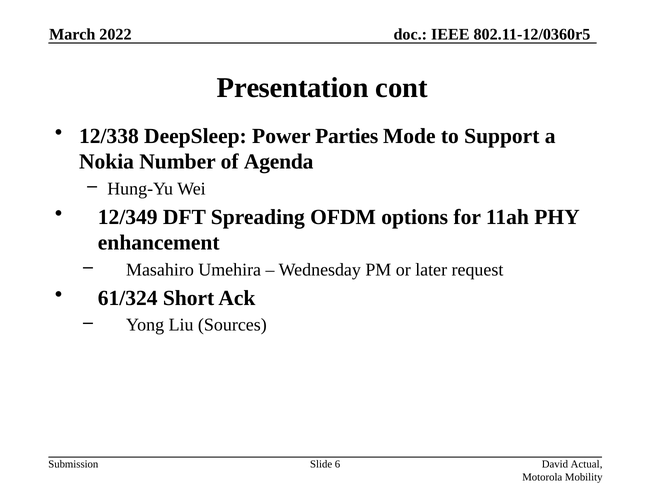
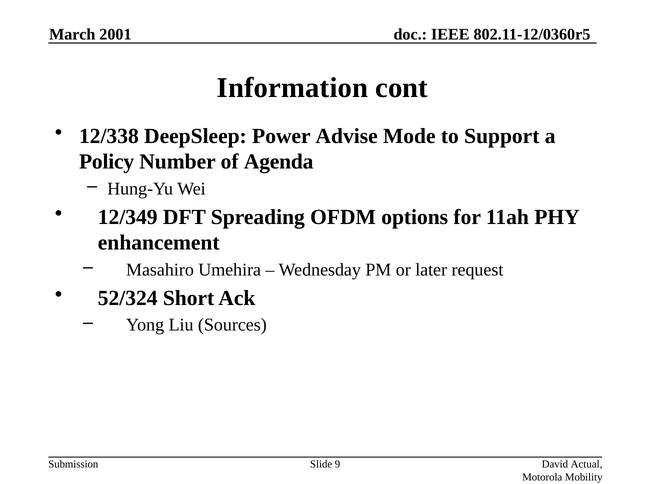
2022: 2022 -> 2001 (115, 34)
Presentation: Presentation -> Information (292, 88)
Parties: Parties -> Advise (347, 136)
Nokia: Nokia -> Policy (107, 162)
61/324: 61/324 -> 52/324 (128, 298)
6: 6 -> 9 (338, 464)
